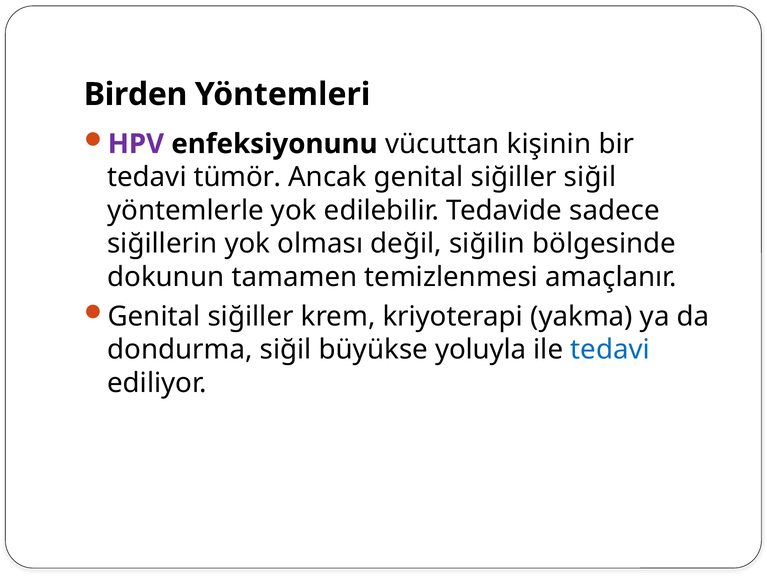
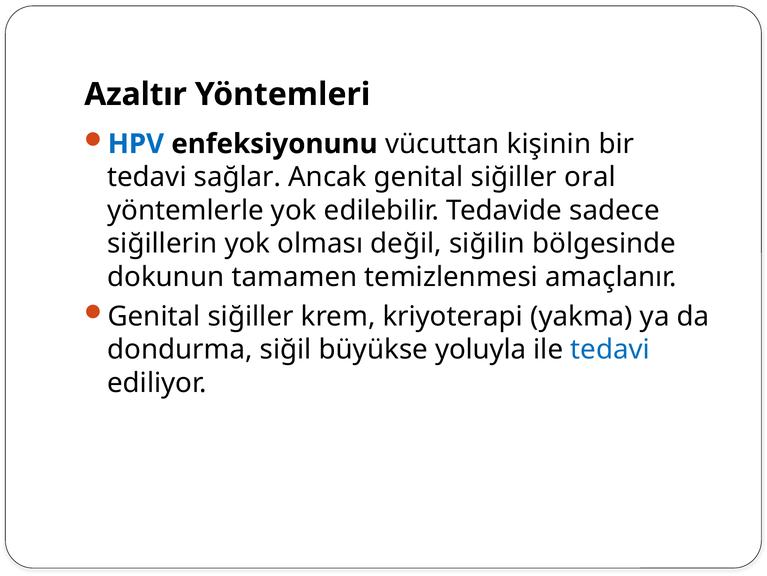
Birden: Birden -> Azaltır (136, 94)
HPV colour: purple -> blue (136, 144)
tümör: tümör -> sağlar (237, 177)
siğiller siğil: siğil -> oral (590, 177)
